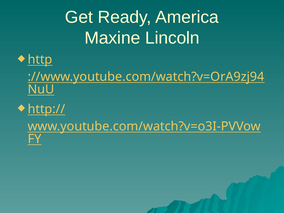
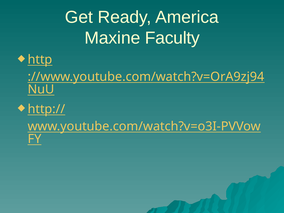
Lincoln: Lincoln -> Faculty (172, 38)
